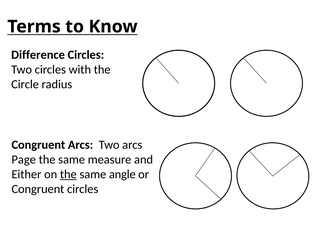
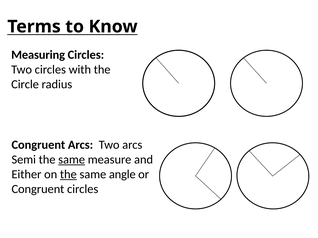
Difference: Difference -> Measuring (38, 55)
Page: Page -> Semi (24, 160)
same underline: none -> present (72, 160)
